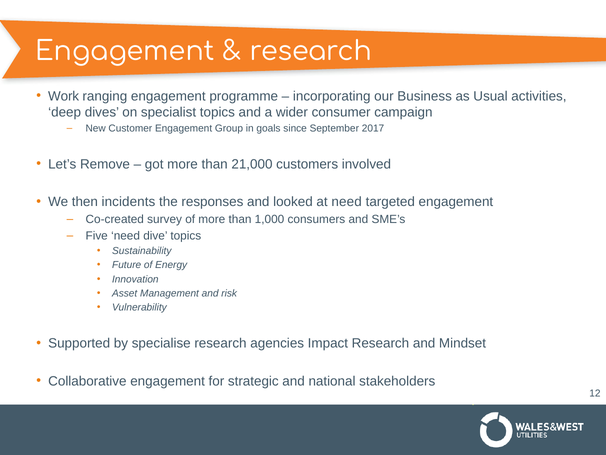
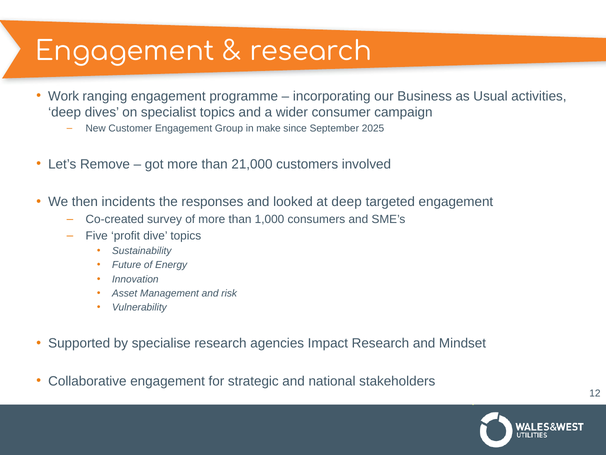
goals: goals -> make (269, 128)
2017: 2017 -> 2025 (373, 128)
at need: need -> deep (347, 202)
Five need: need -> profit (126, 236)
